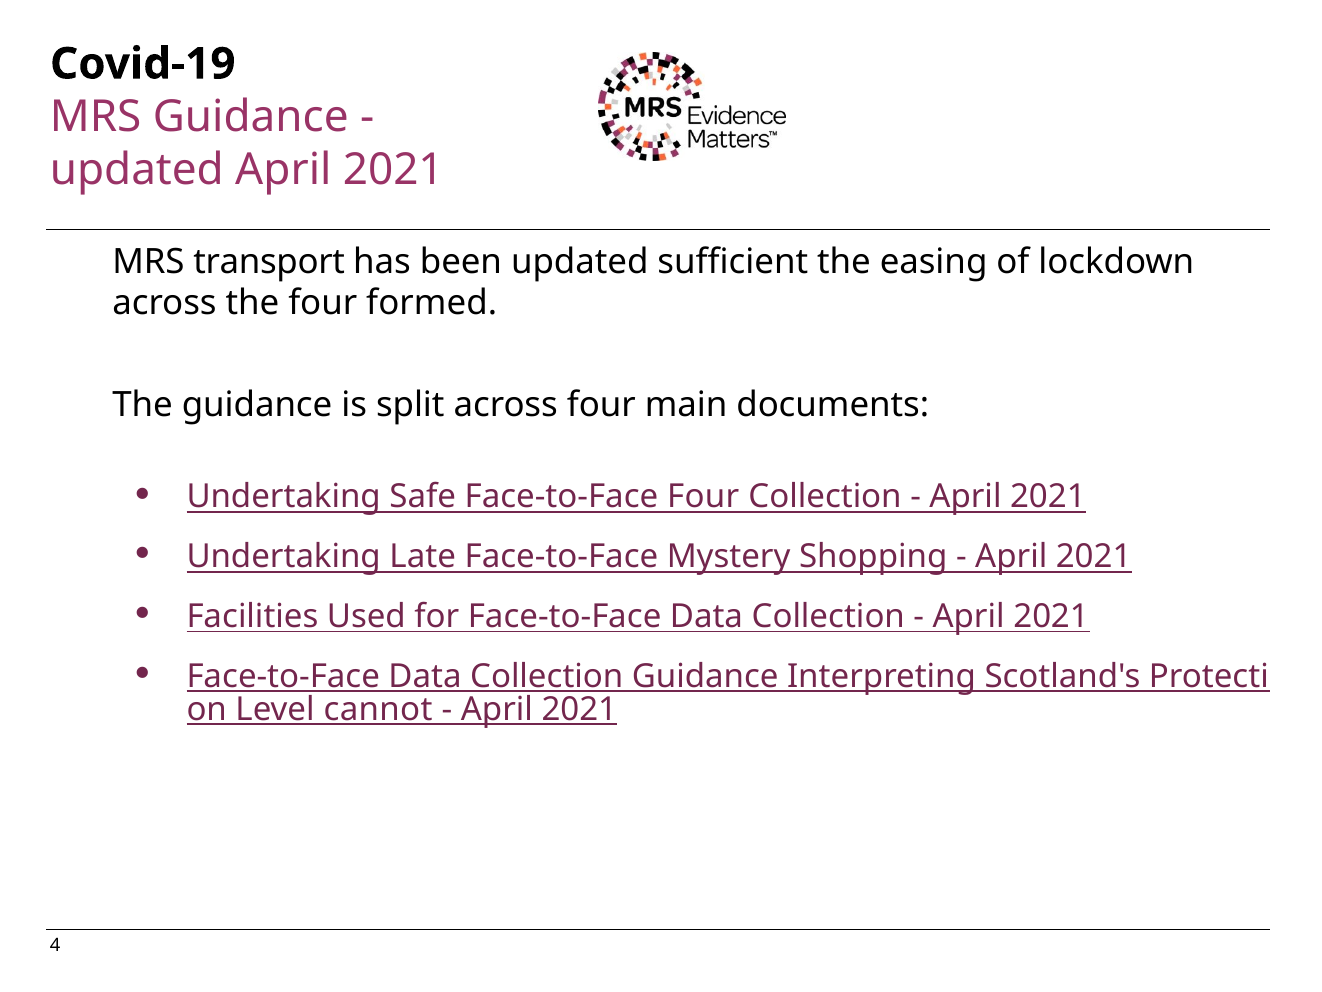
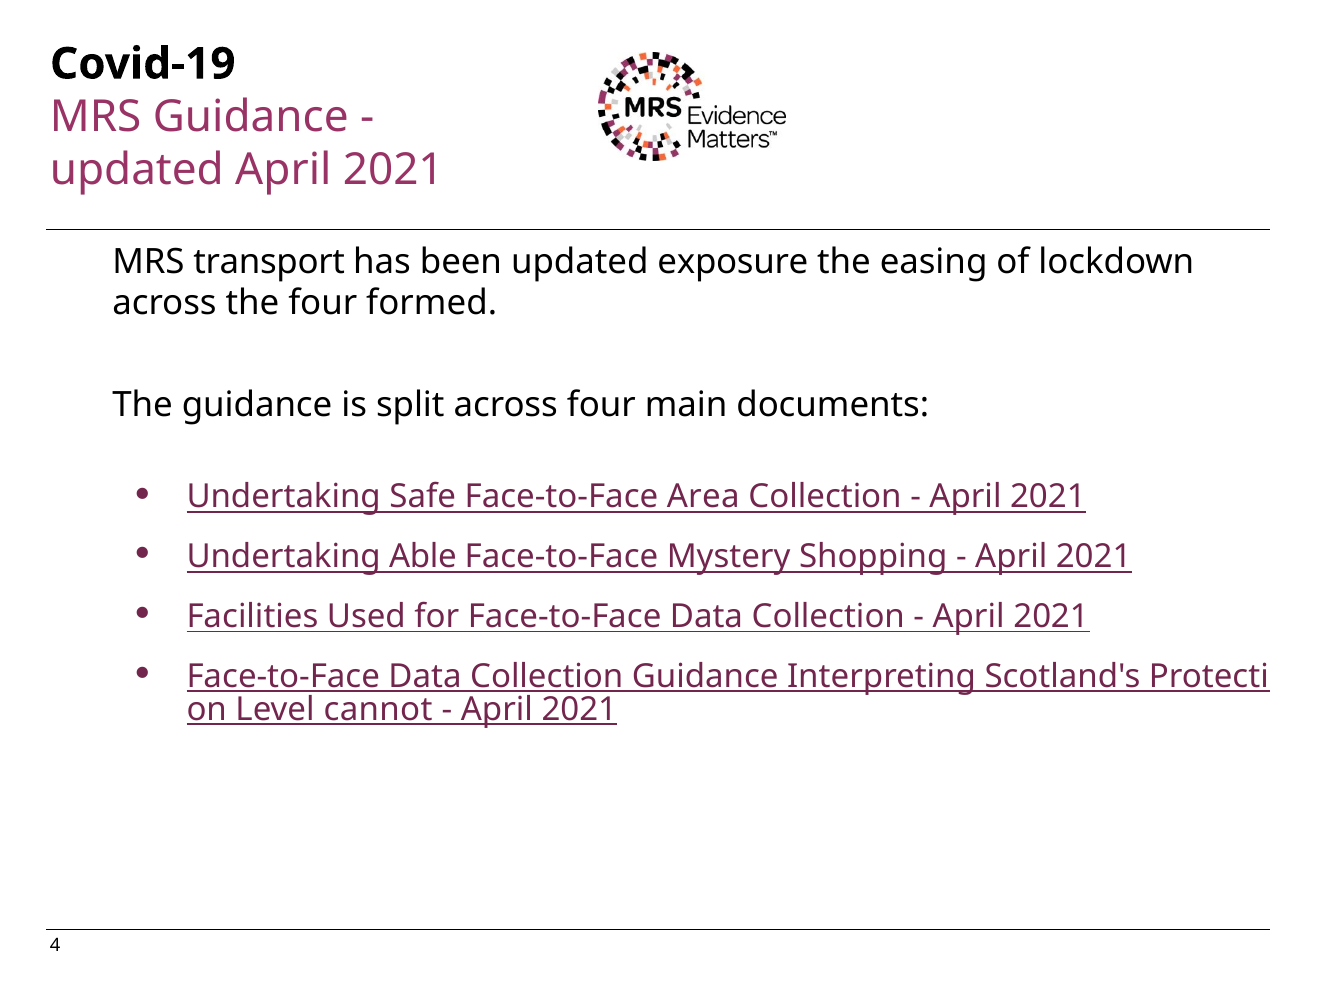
sufficient: sufficient -> exposure (733, 262)
Face-to-Face Four: Four -> Area (703, 497)
Late: Late -> Able (423, 556)
